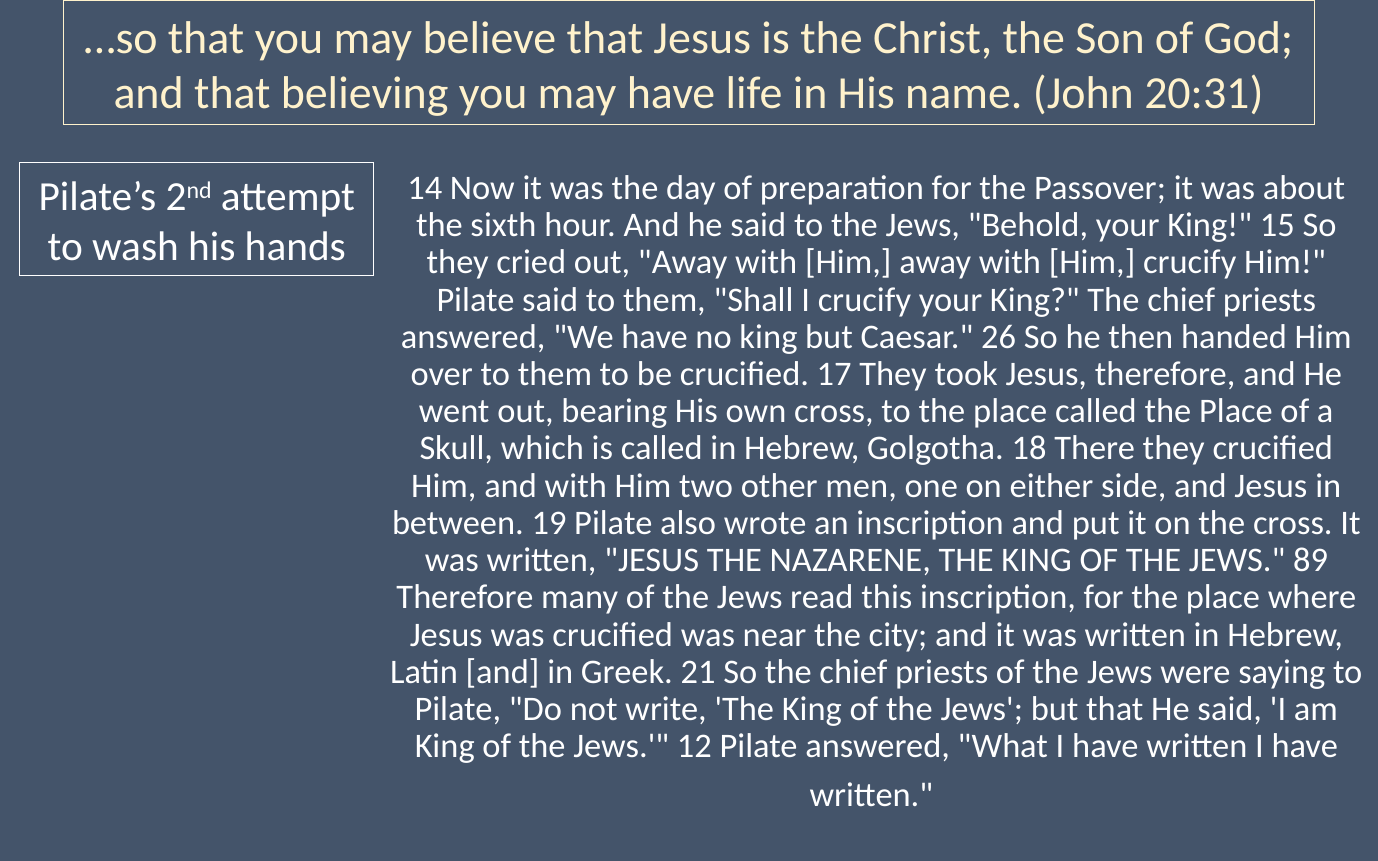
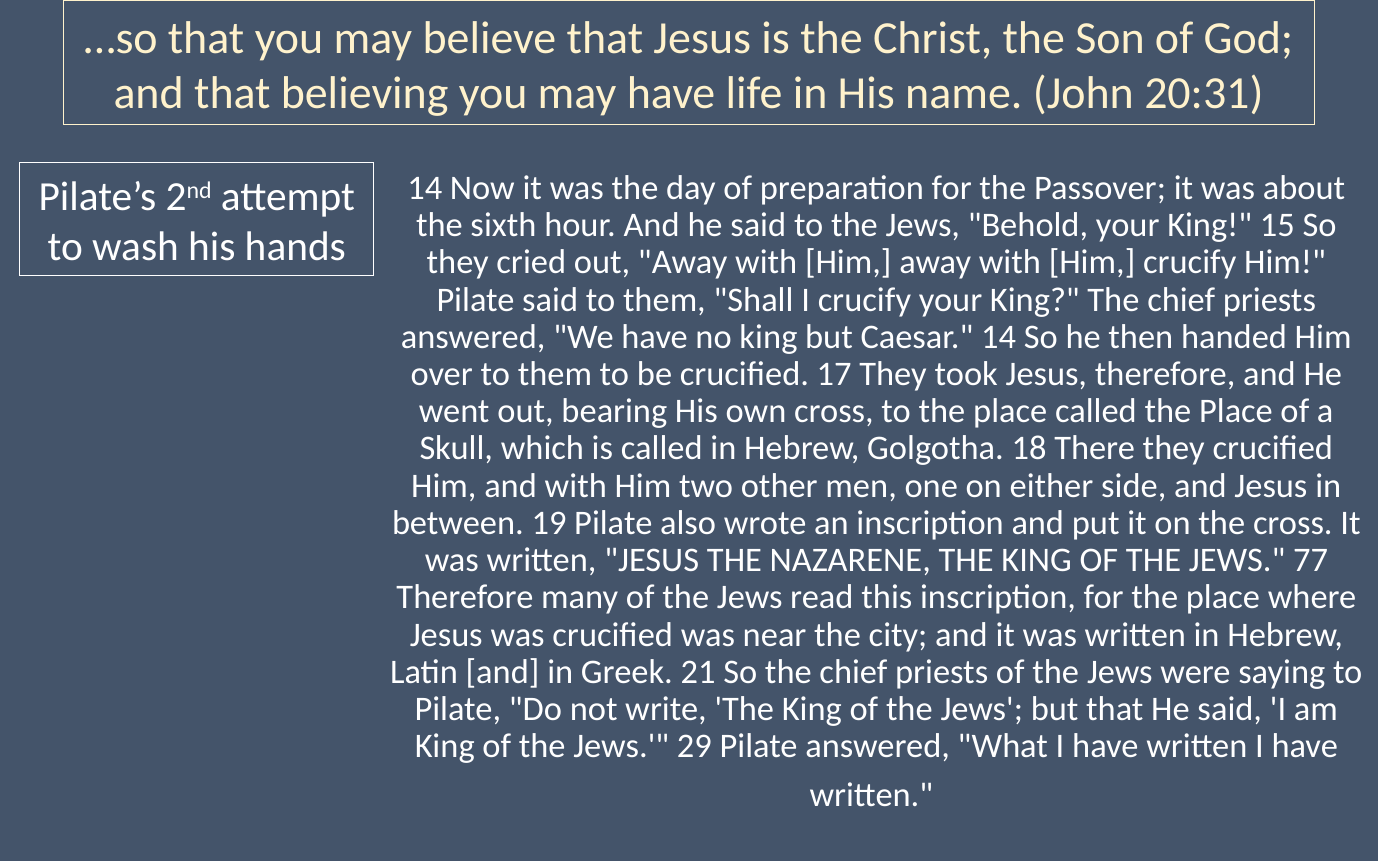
Caesar 26: 26 -> 14 (999, 337)
89: 89 -> 77 (1311, 560)
12: 12 -> 29 (694, 746)
